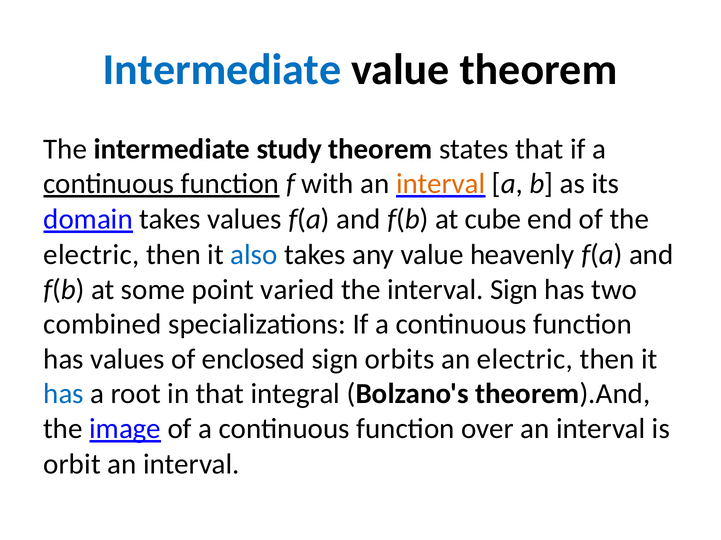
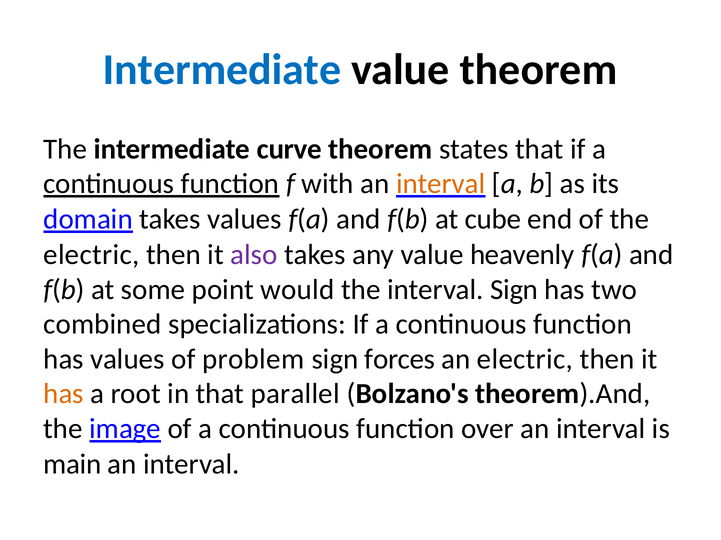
study: study -> curve (289, 149)
also colour: blue -> purple (254, 255)
varied: varied -> would (297, 290)
enclosed: enclosed -> problem (253, 360)
orbits: orbits -> forces (400, 360)
has colour: blue -> orange (64, 394)
integral: integral -> parallel (295, 394)
orbit: orbit -> main (72, 465)
